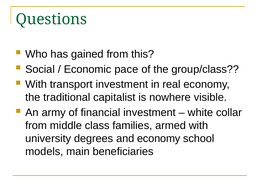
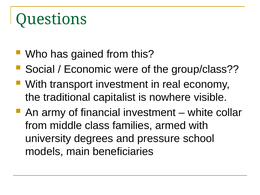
pace: pace -> were (126, 69)
and economy: economy -> pressure (159, 139)
